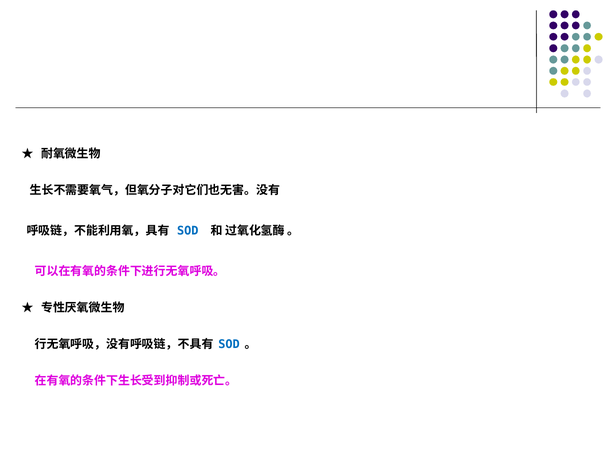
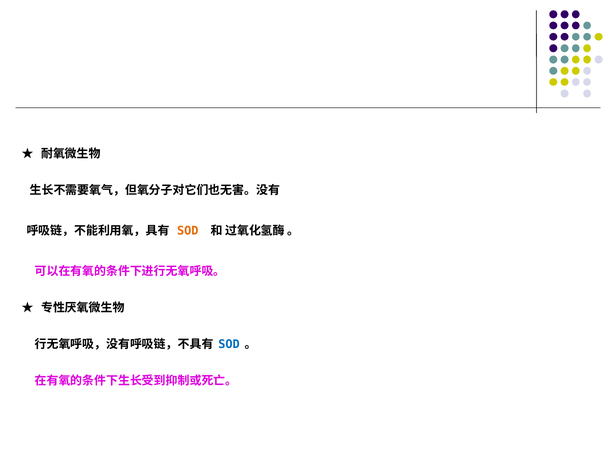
SOD colour: blue -> orange (188, 231)
